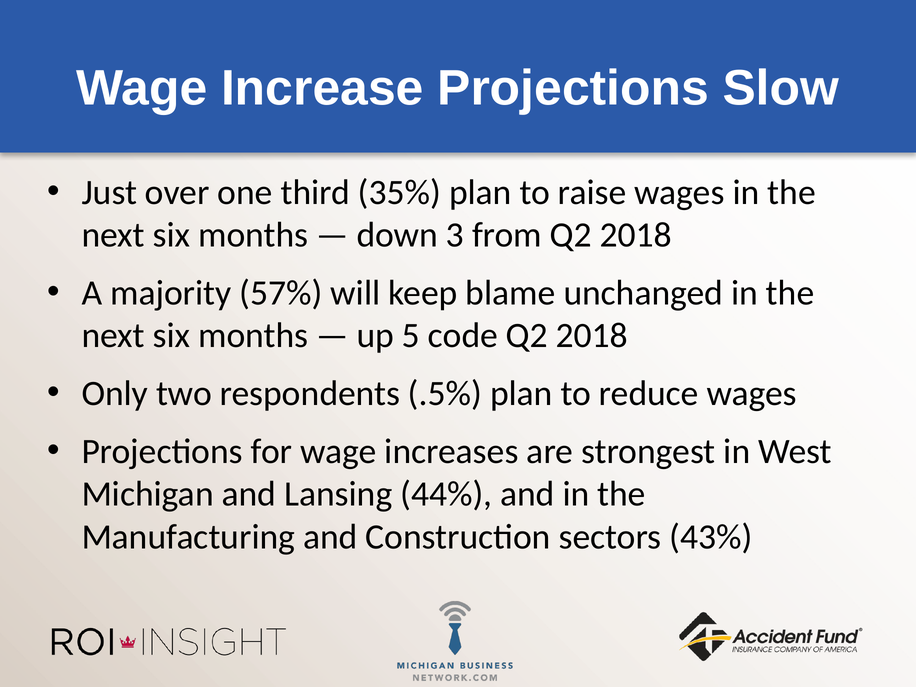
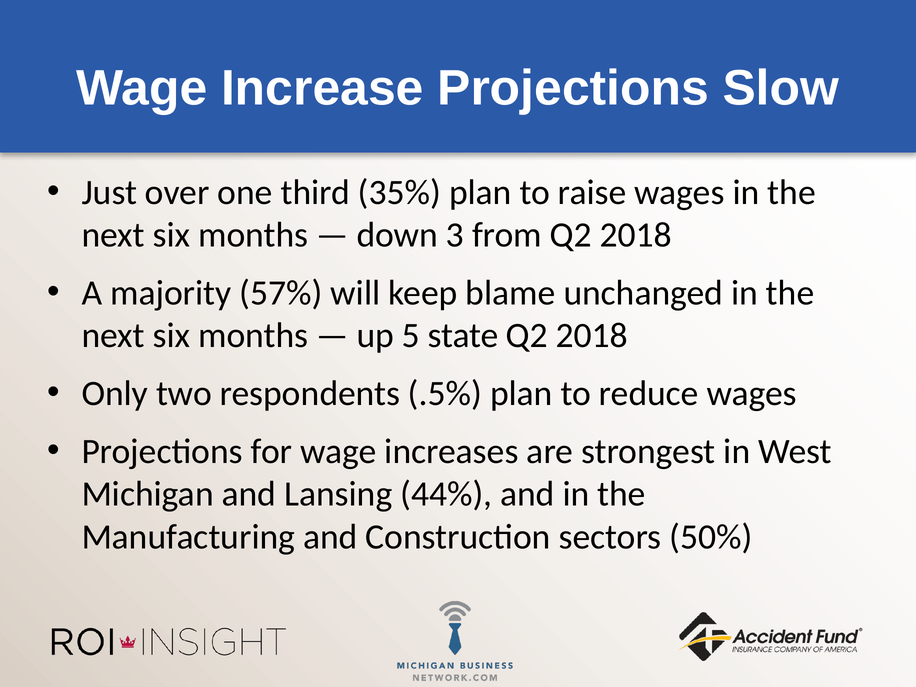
code: code -> state (463, 336)
43%: 43% -> 50% (711, 537)
